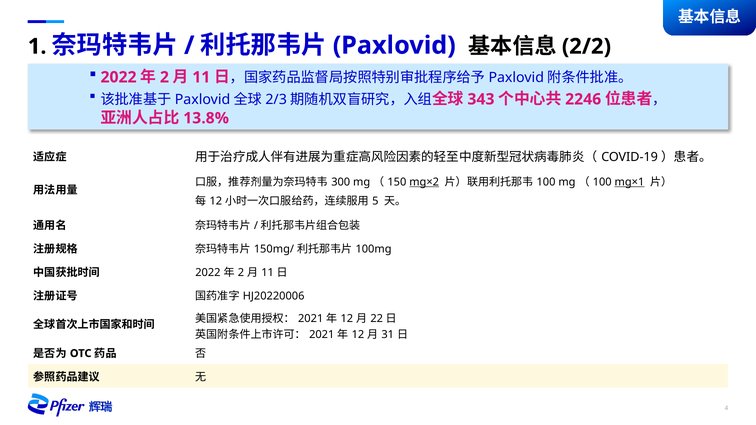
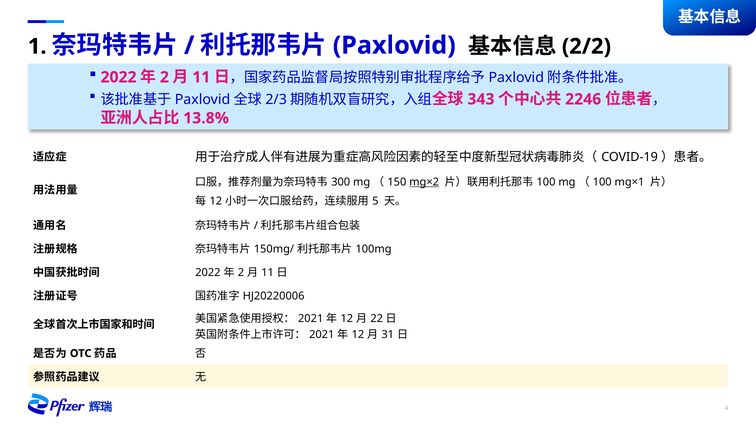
mg×1 underline: present -> none (629, 182)
